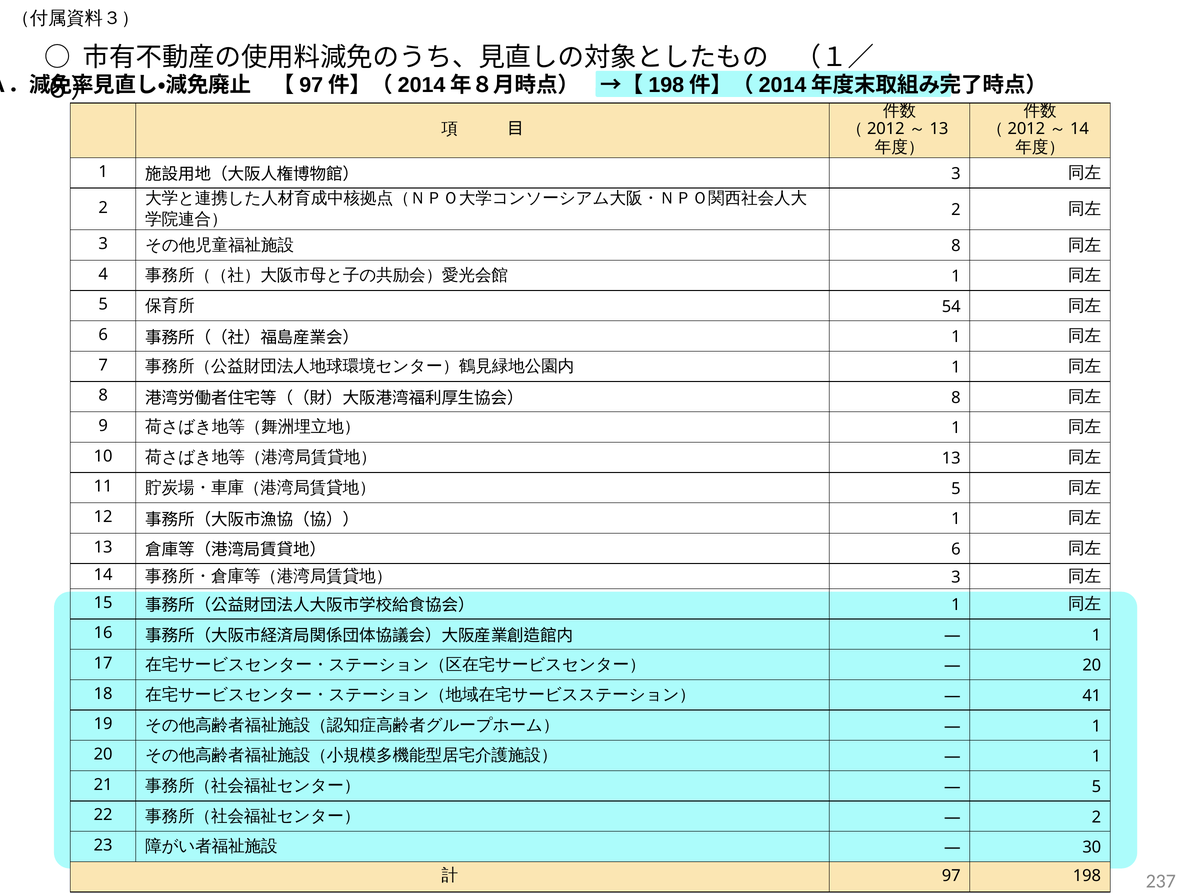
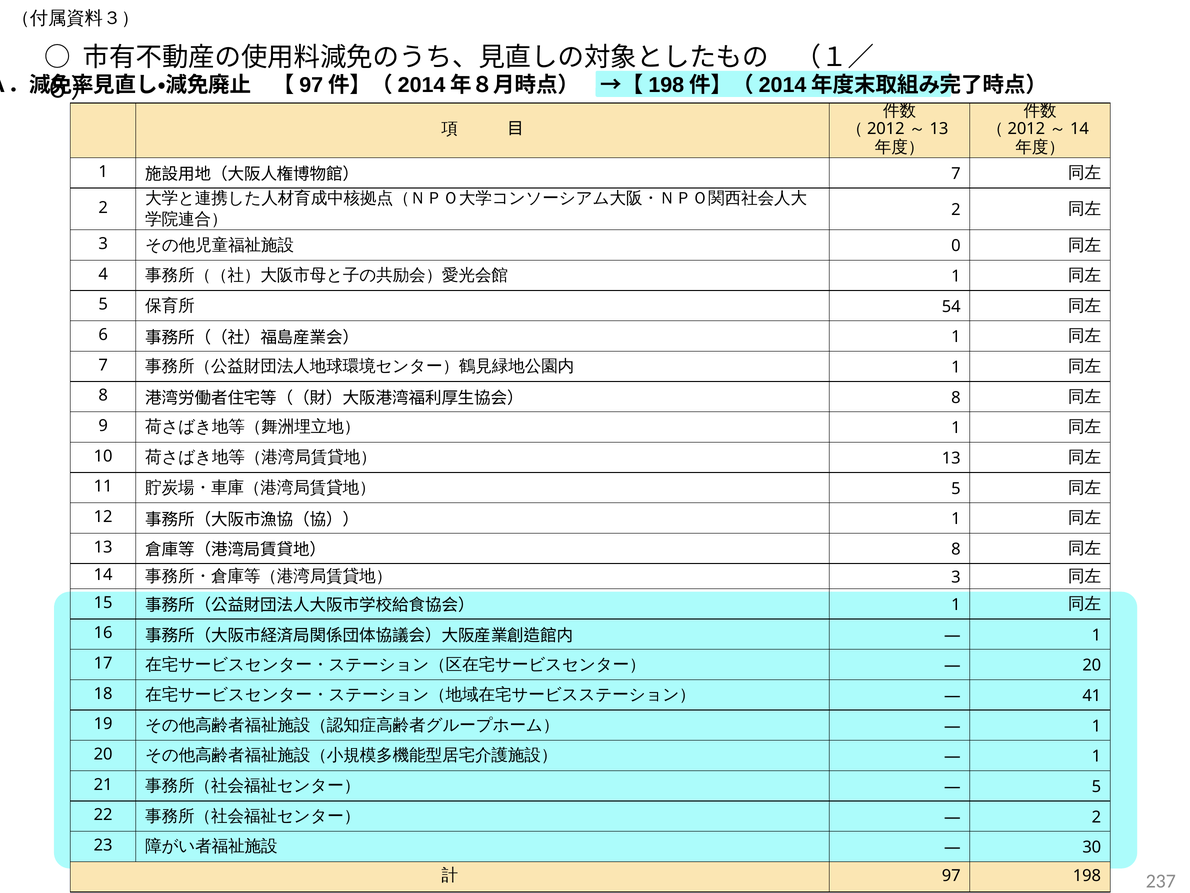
3: 3 -> 7 (956, 174)
8: 8 -> 0 (956, 246)
6: 6 -> 8 (956, 549)
